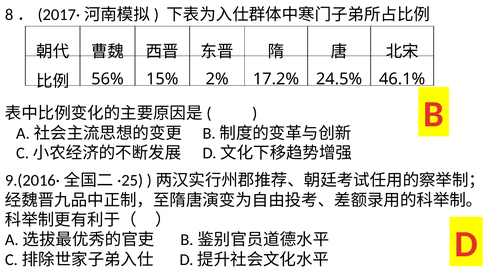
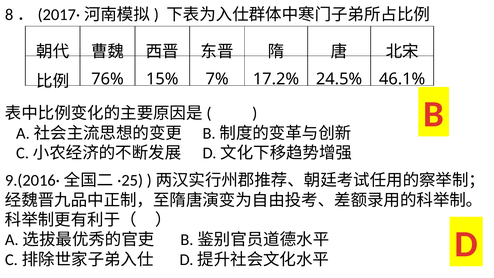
56%: 56% -> 76% (107, 79)
2%: 2% -> 7% (217, 79)
